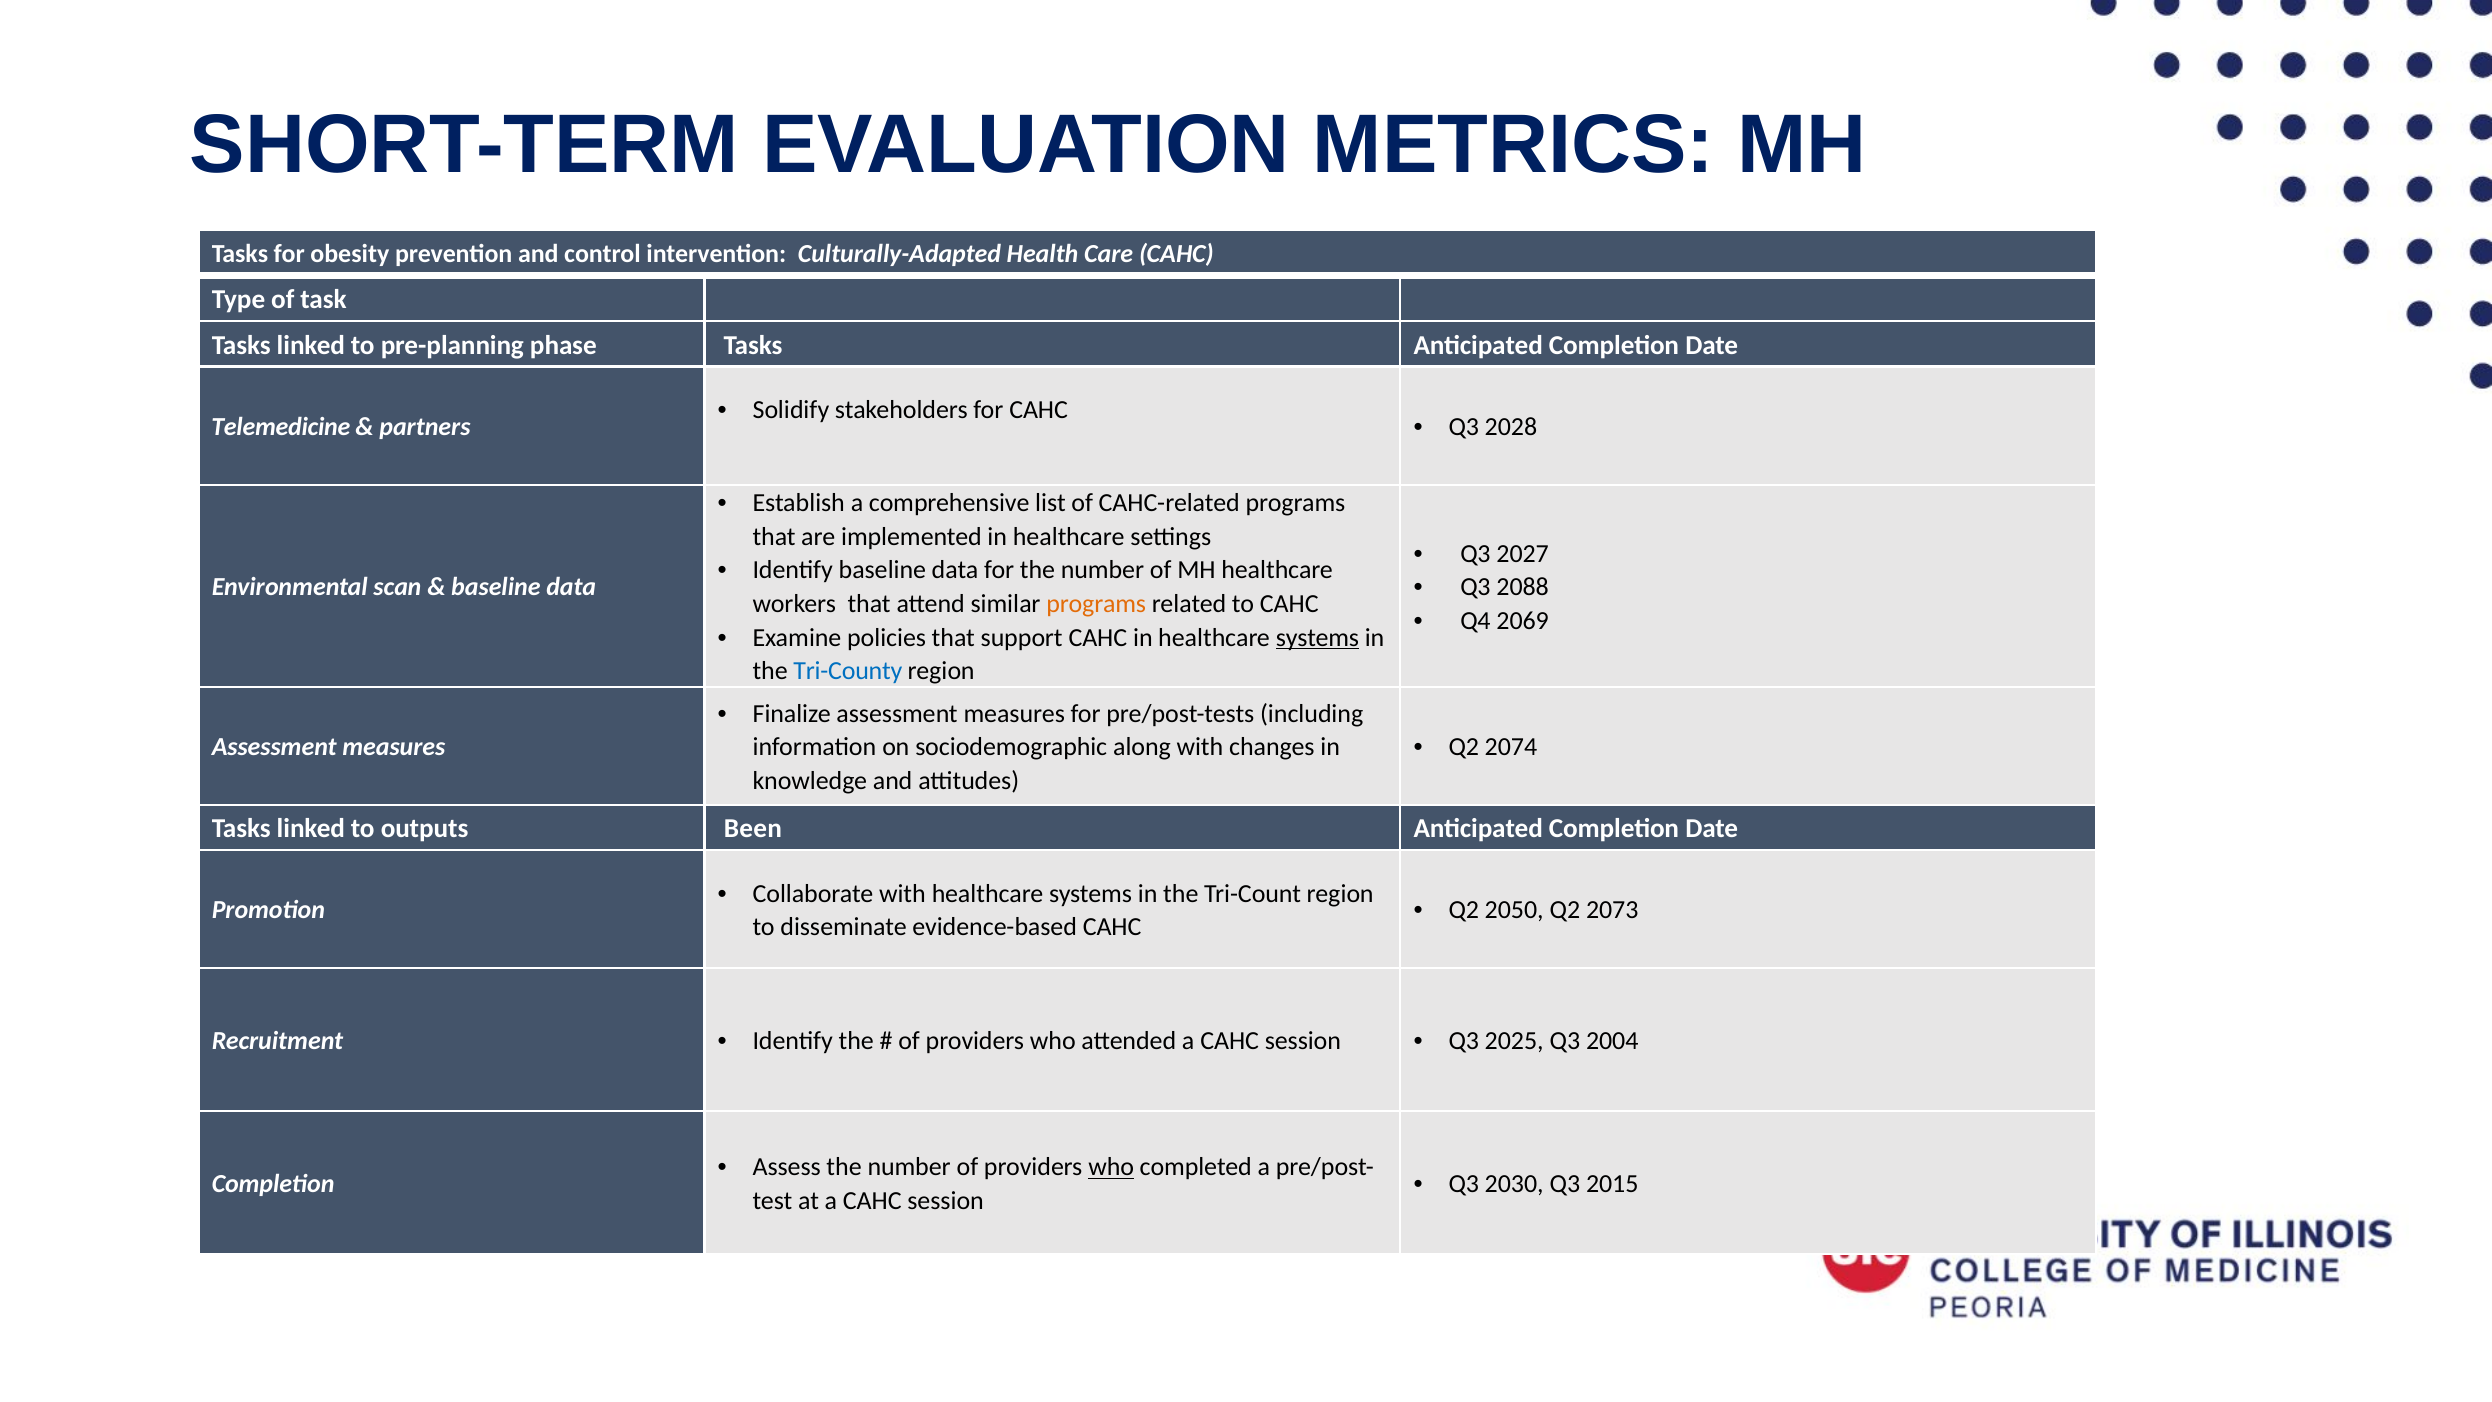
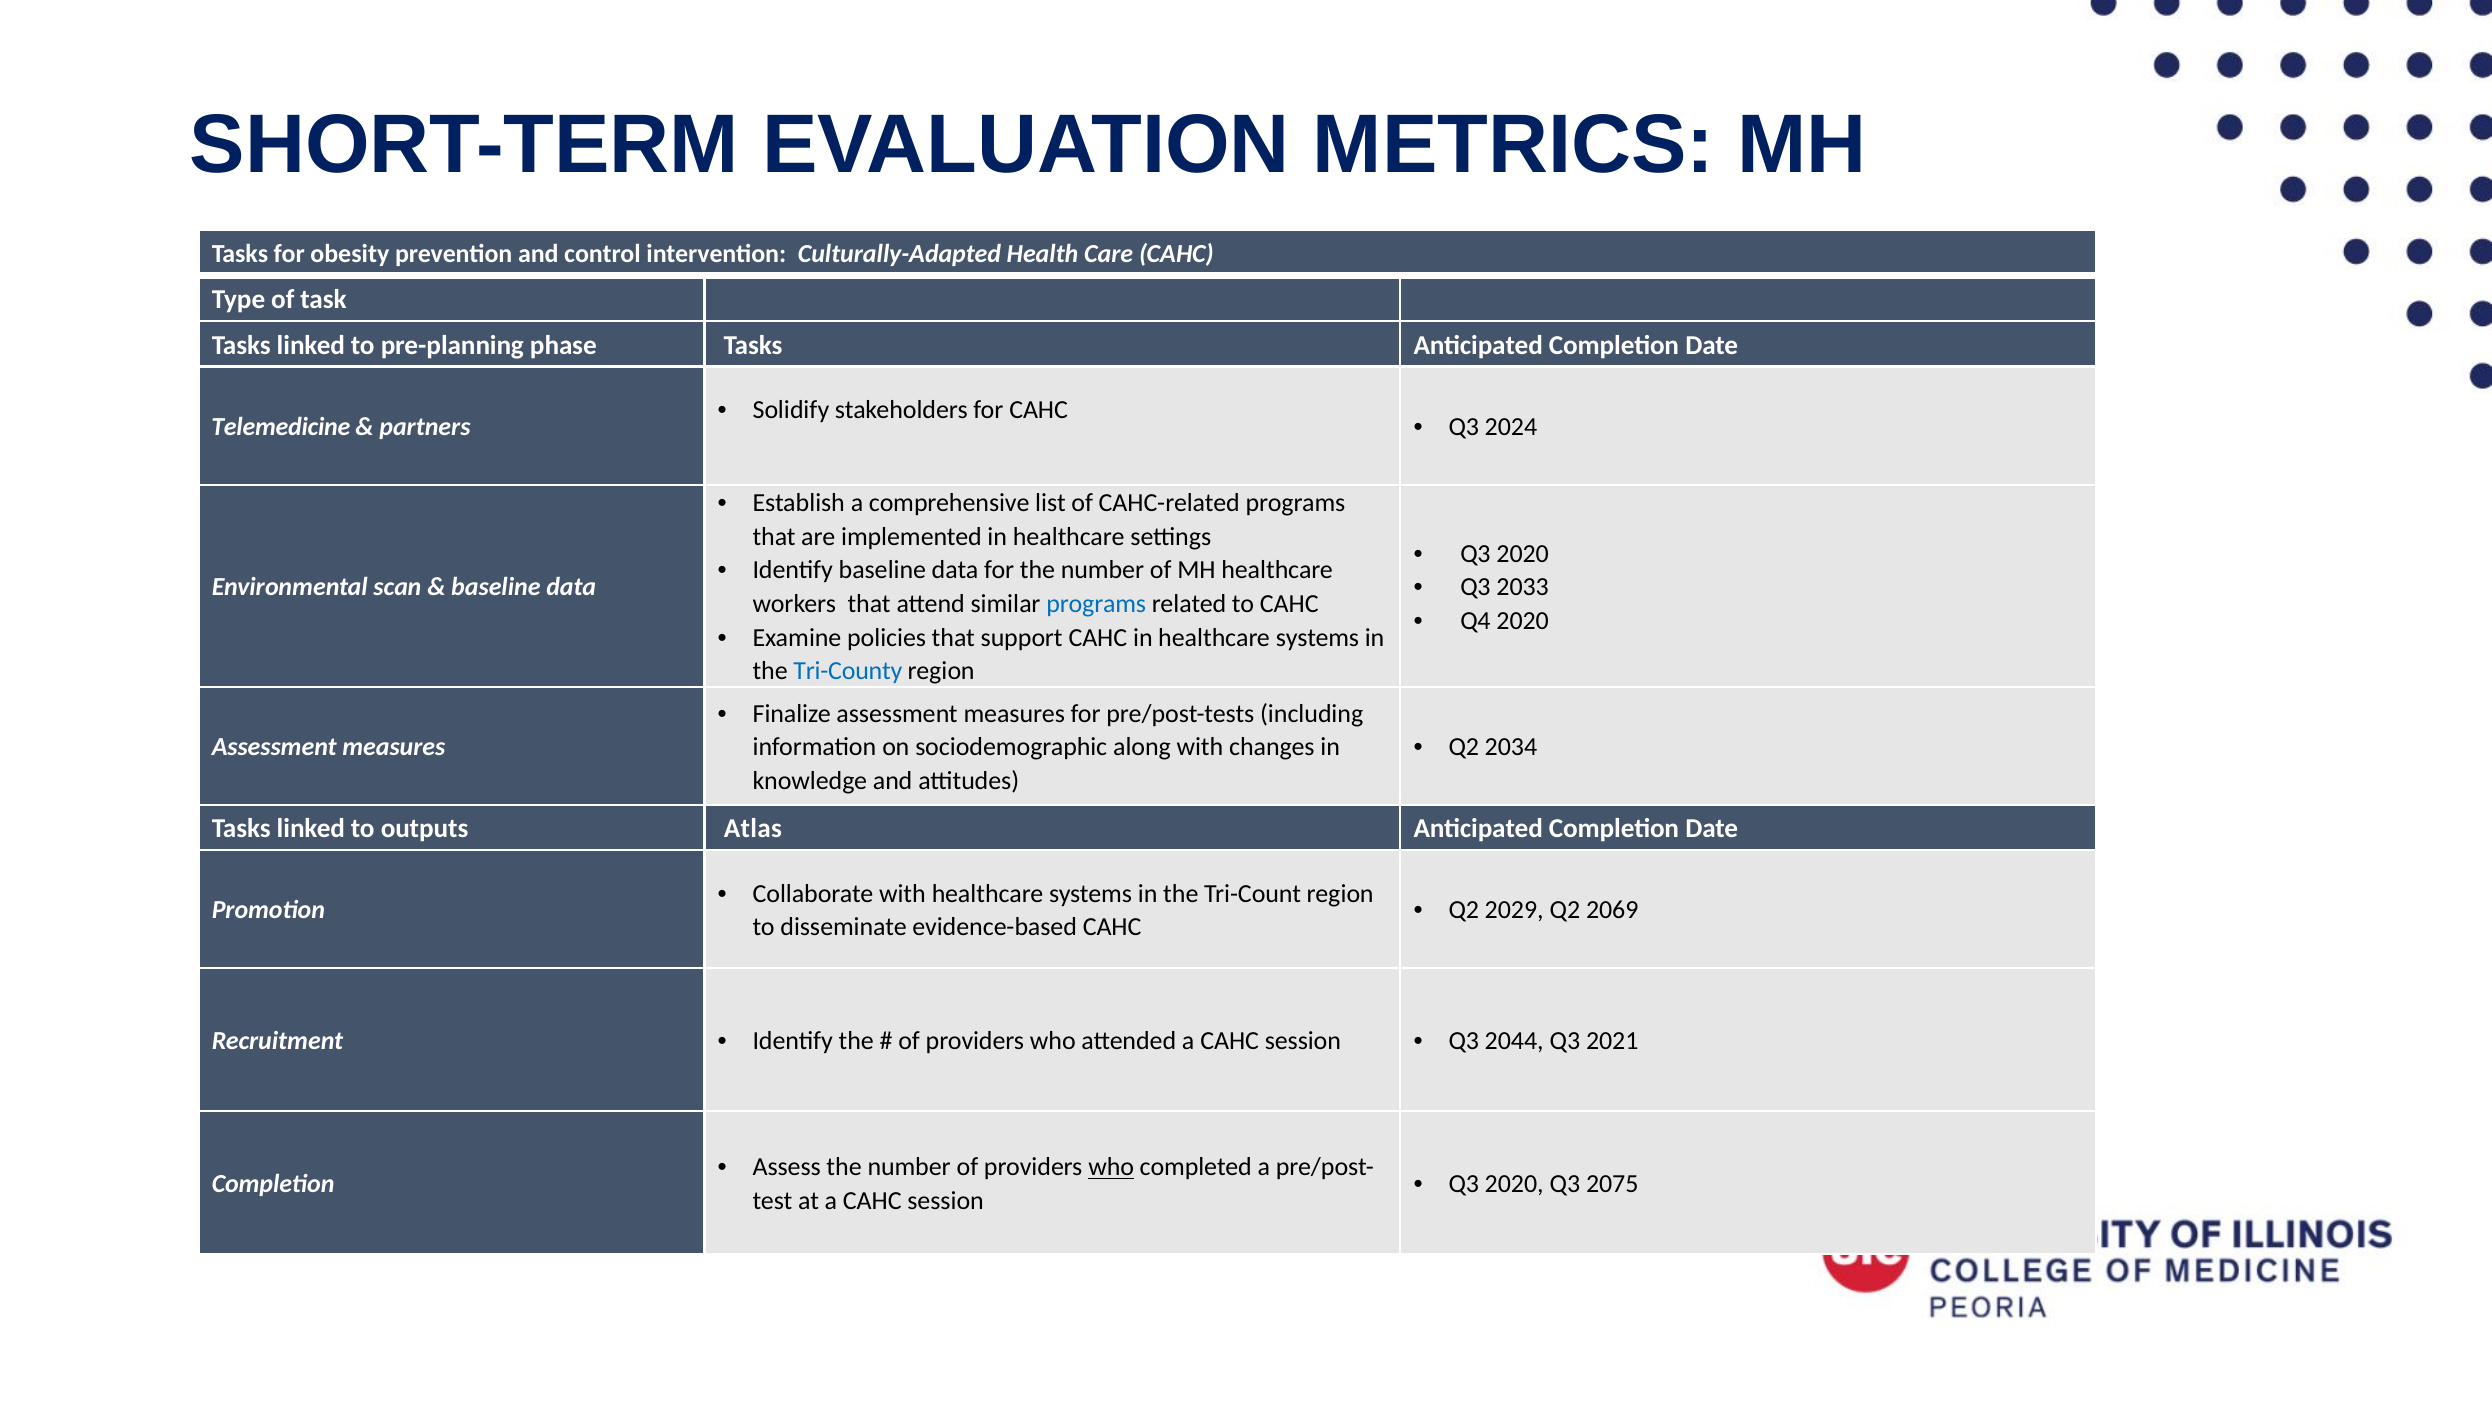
2028: 2028 -> 2024 (1511, 427)
2027: 2027 -> 2020 (1523, 553)
2088: 2088 -> 2033 (1523, 587)
programs colour: orange -> blue (1096, 604)
Q4 2069: 2069 -> 2020 (1523, 621)
systems underline: present -> none (1317, 637)
2074: 2074 -> 2034 (1511, 747)
Been: Been -> Atlas (753, 829)
2050: 2050 -> 2029 (1514, 910)
2073: 2073 -> 2069 (1612, 910)
2025: 2025 -> 2044 (1514, 1041)
2004: 2004 -> 2021 (1612, 1041)
2030: 2030 -> 2020 (1514, 1184)
2015: 2015 -> 2075 (1612, 1184)
